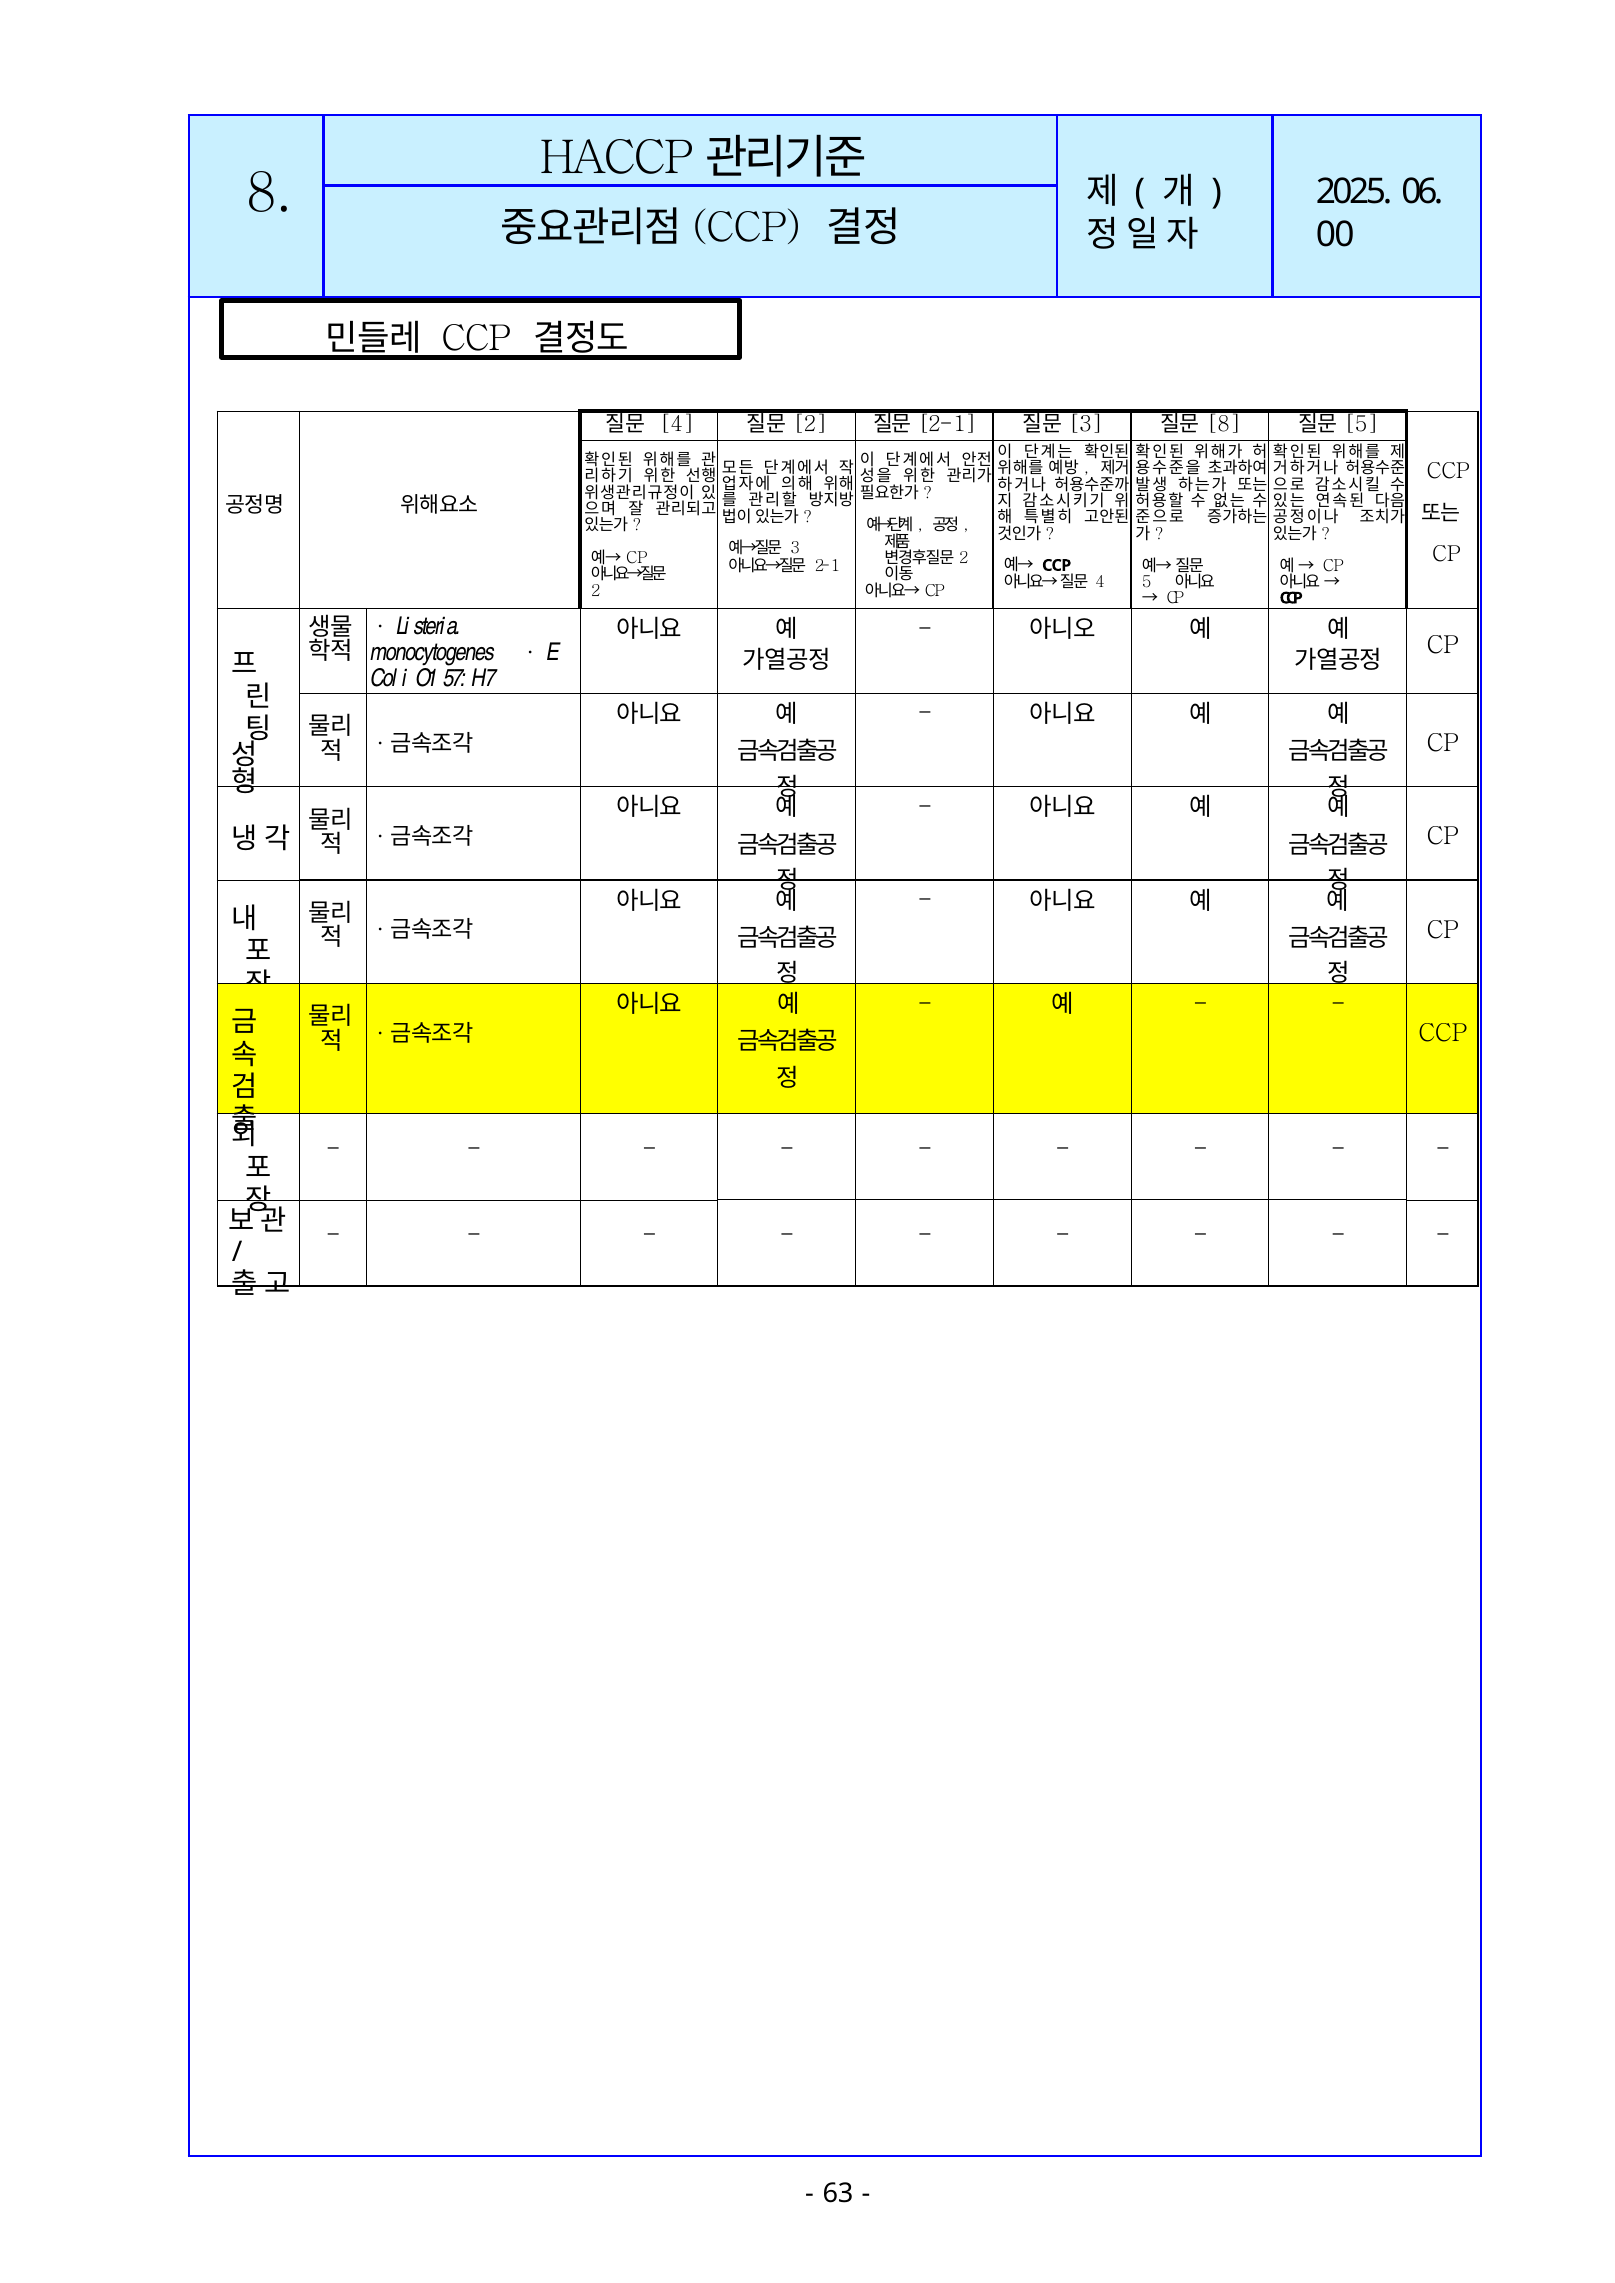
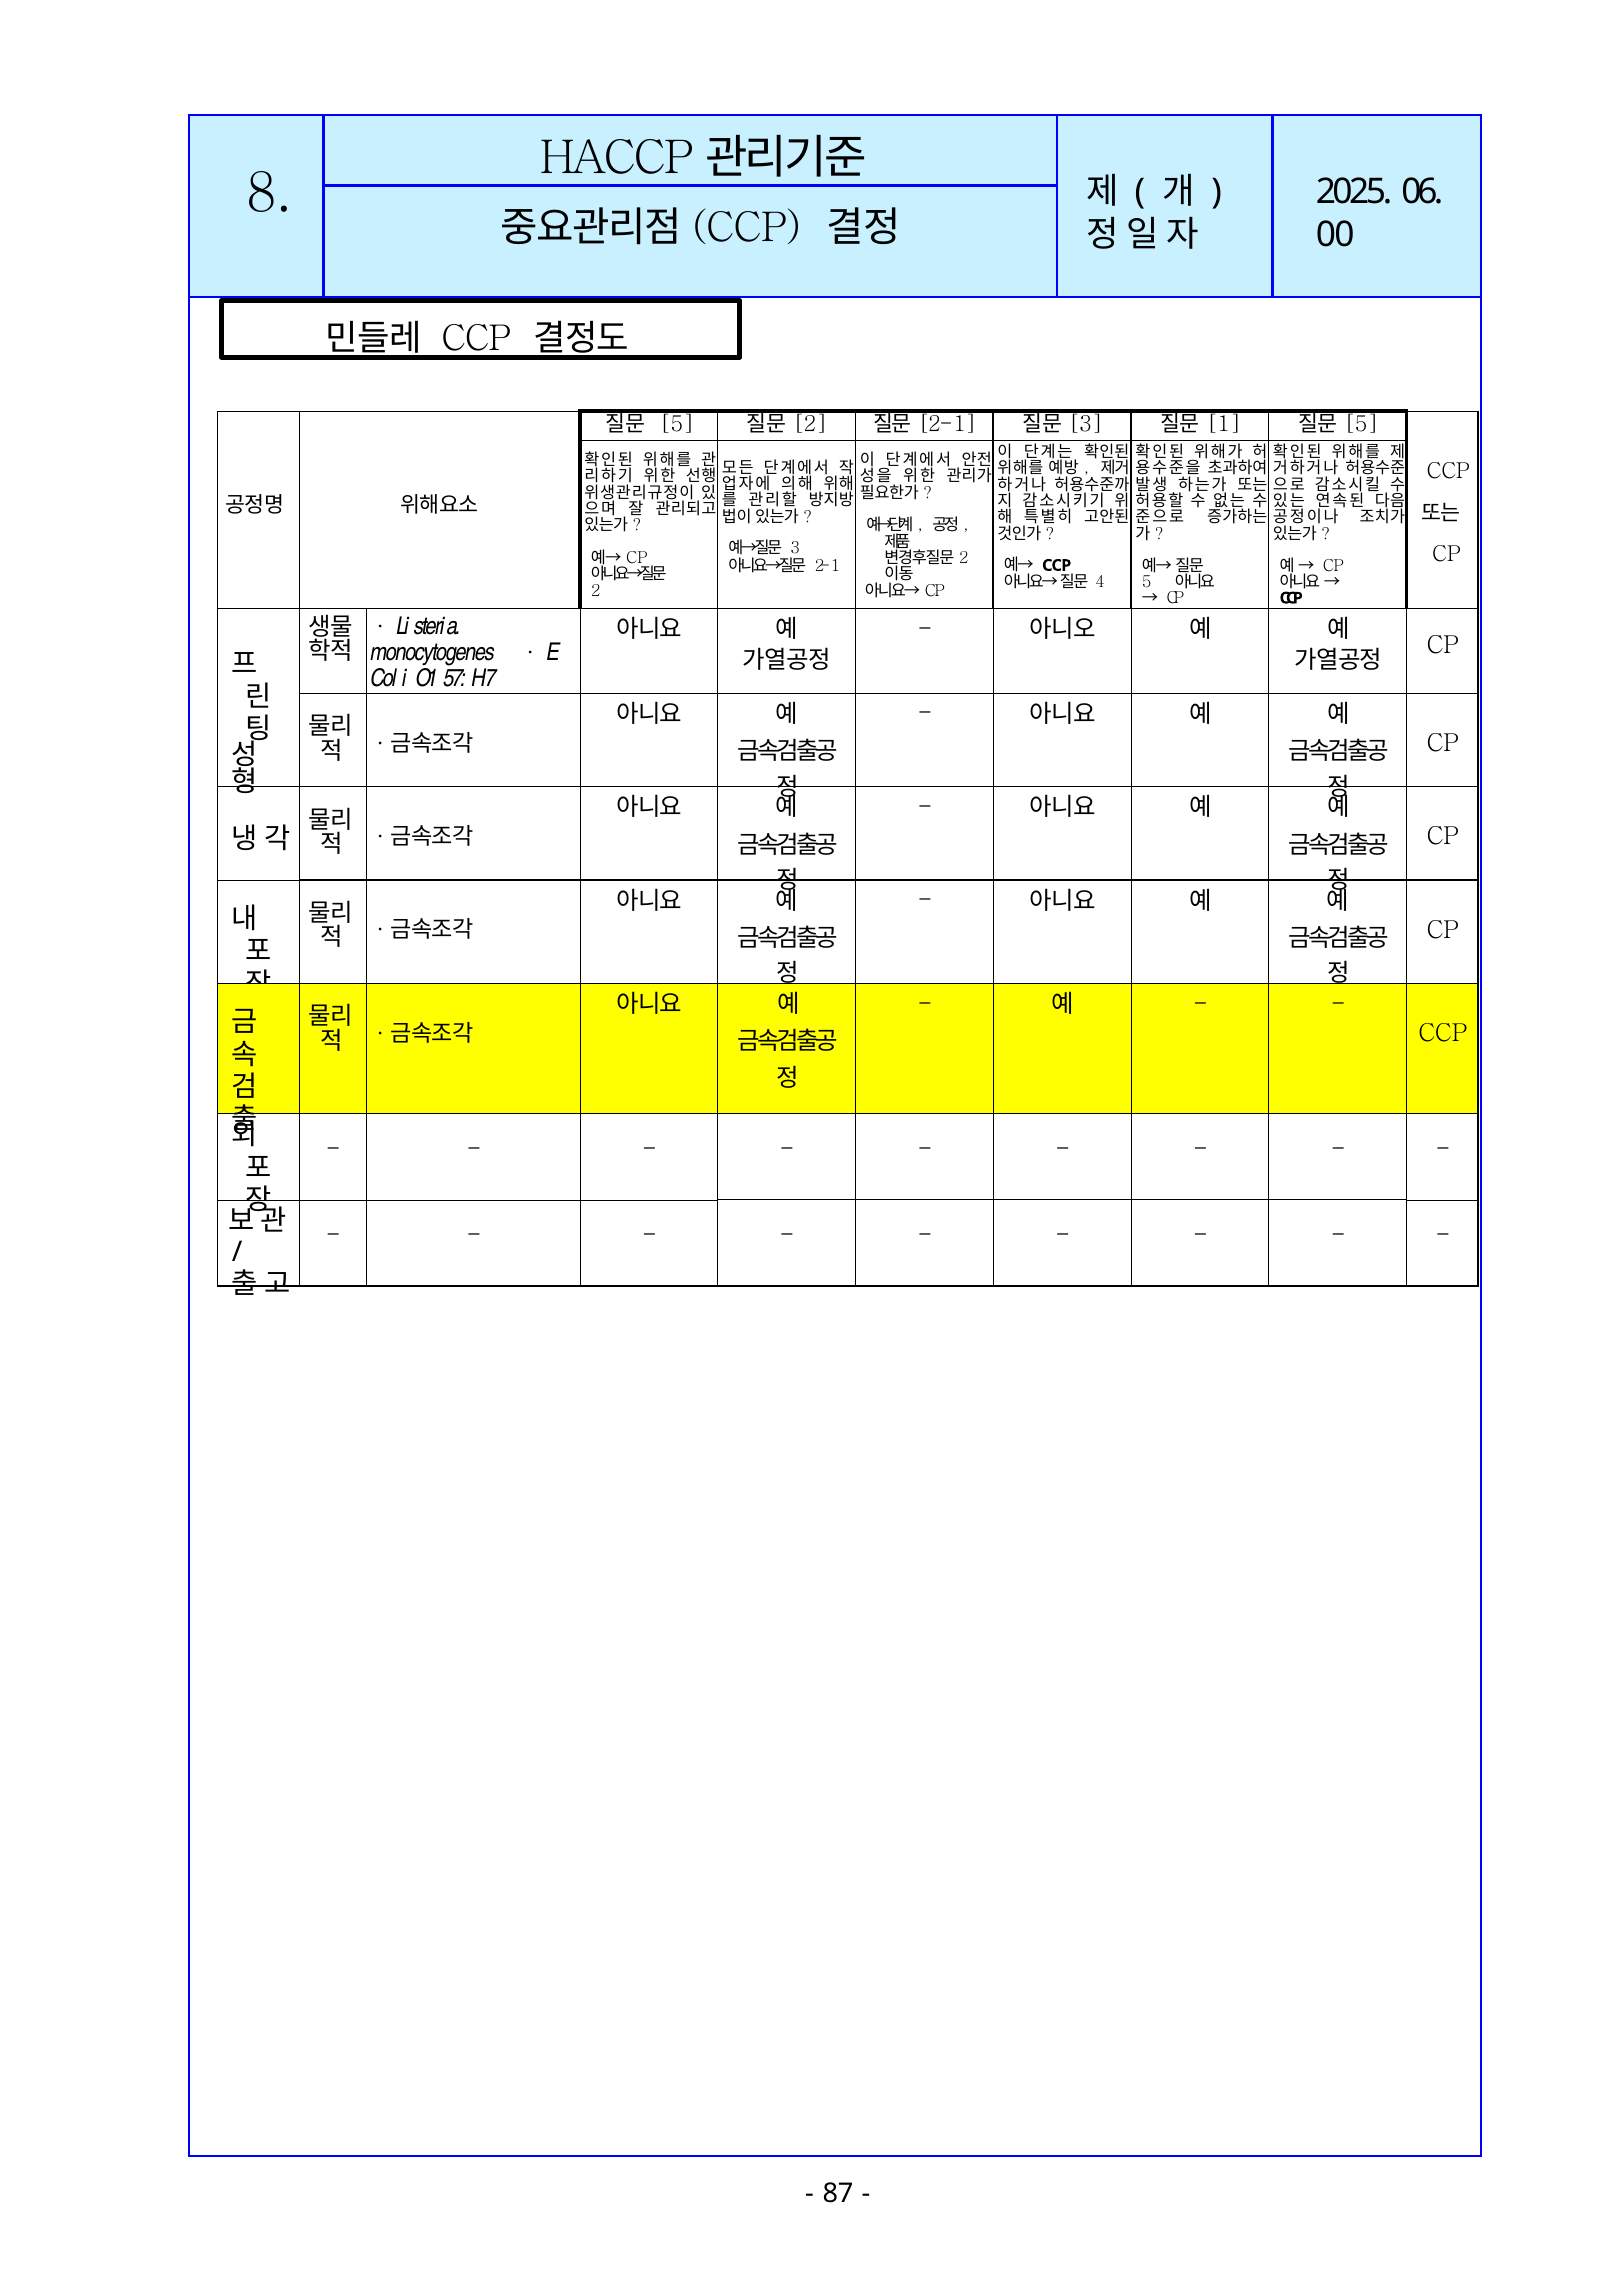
4: 4 -> 5 (677, 424)
8: 8 -> 1 (1224, 424)
63: 63 -> 87 (838, 2193)
